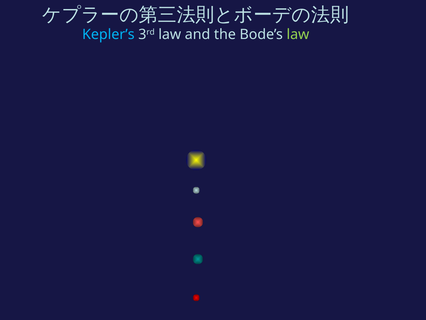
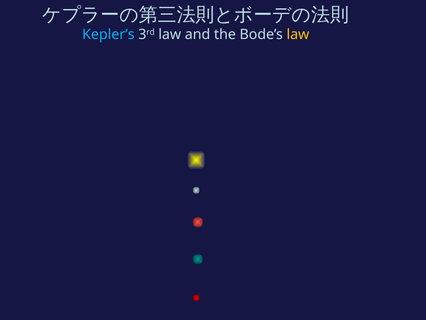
law colour: light green -> yellow (298, 34)
